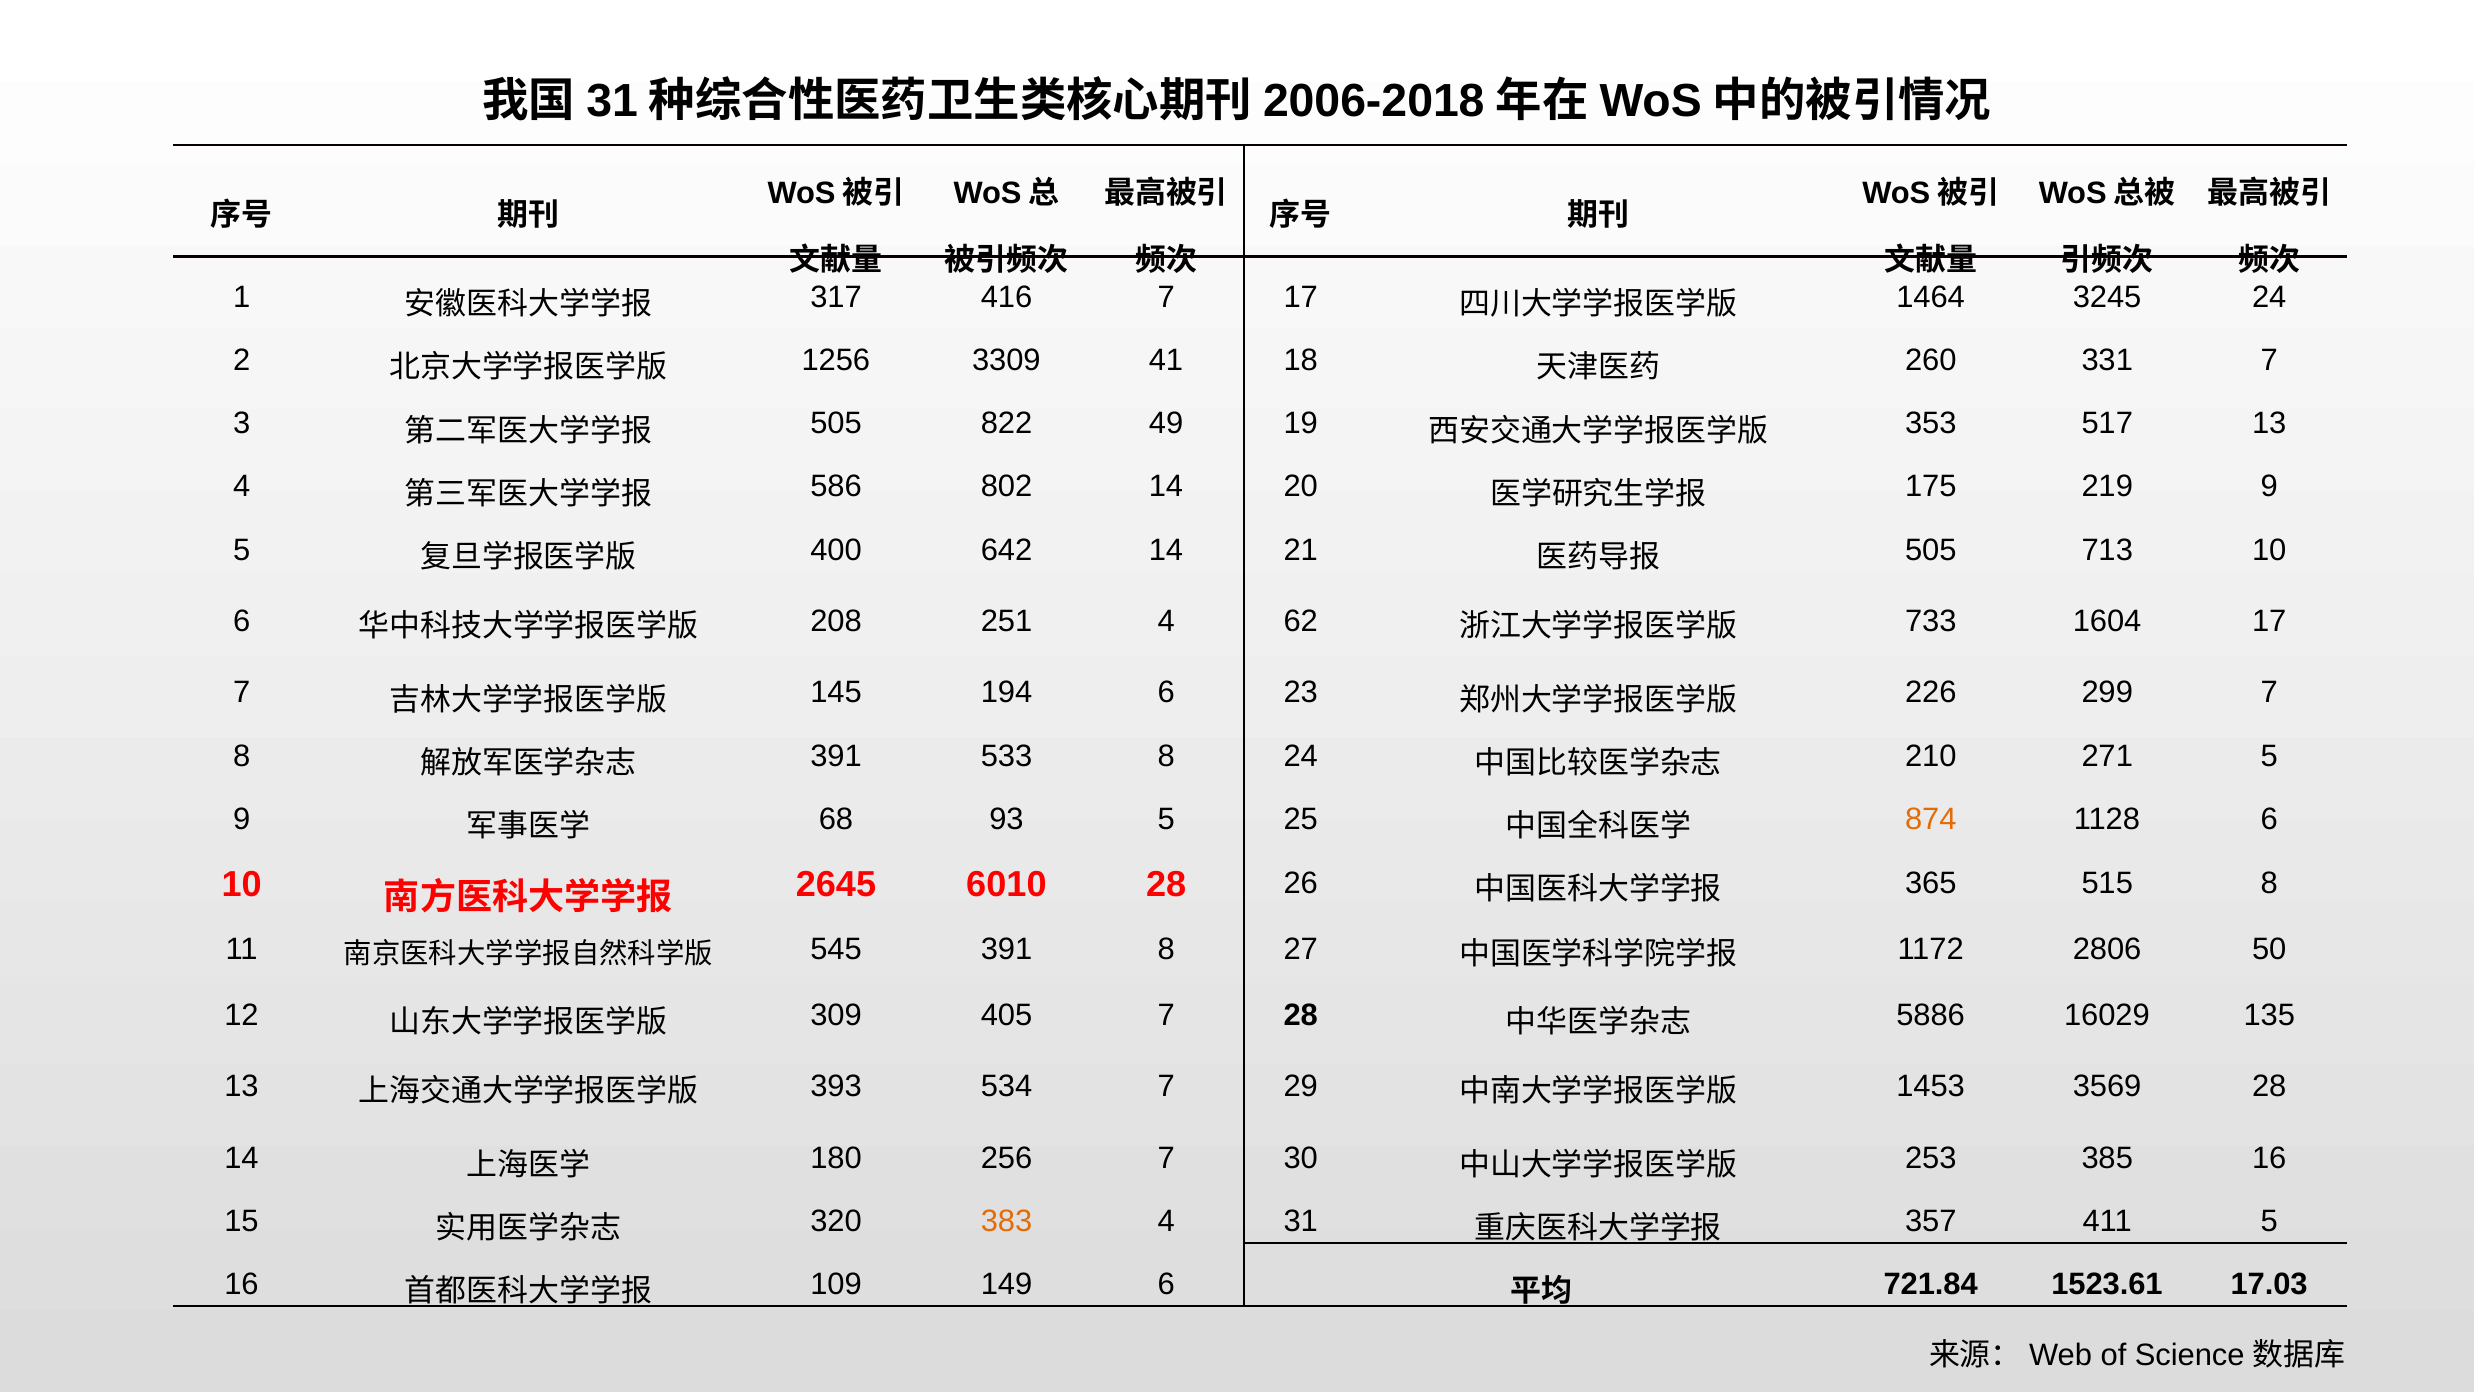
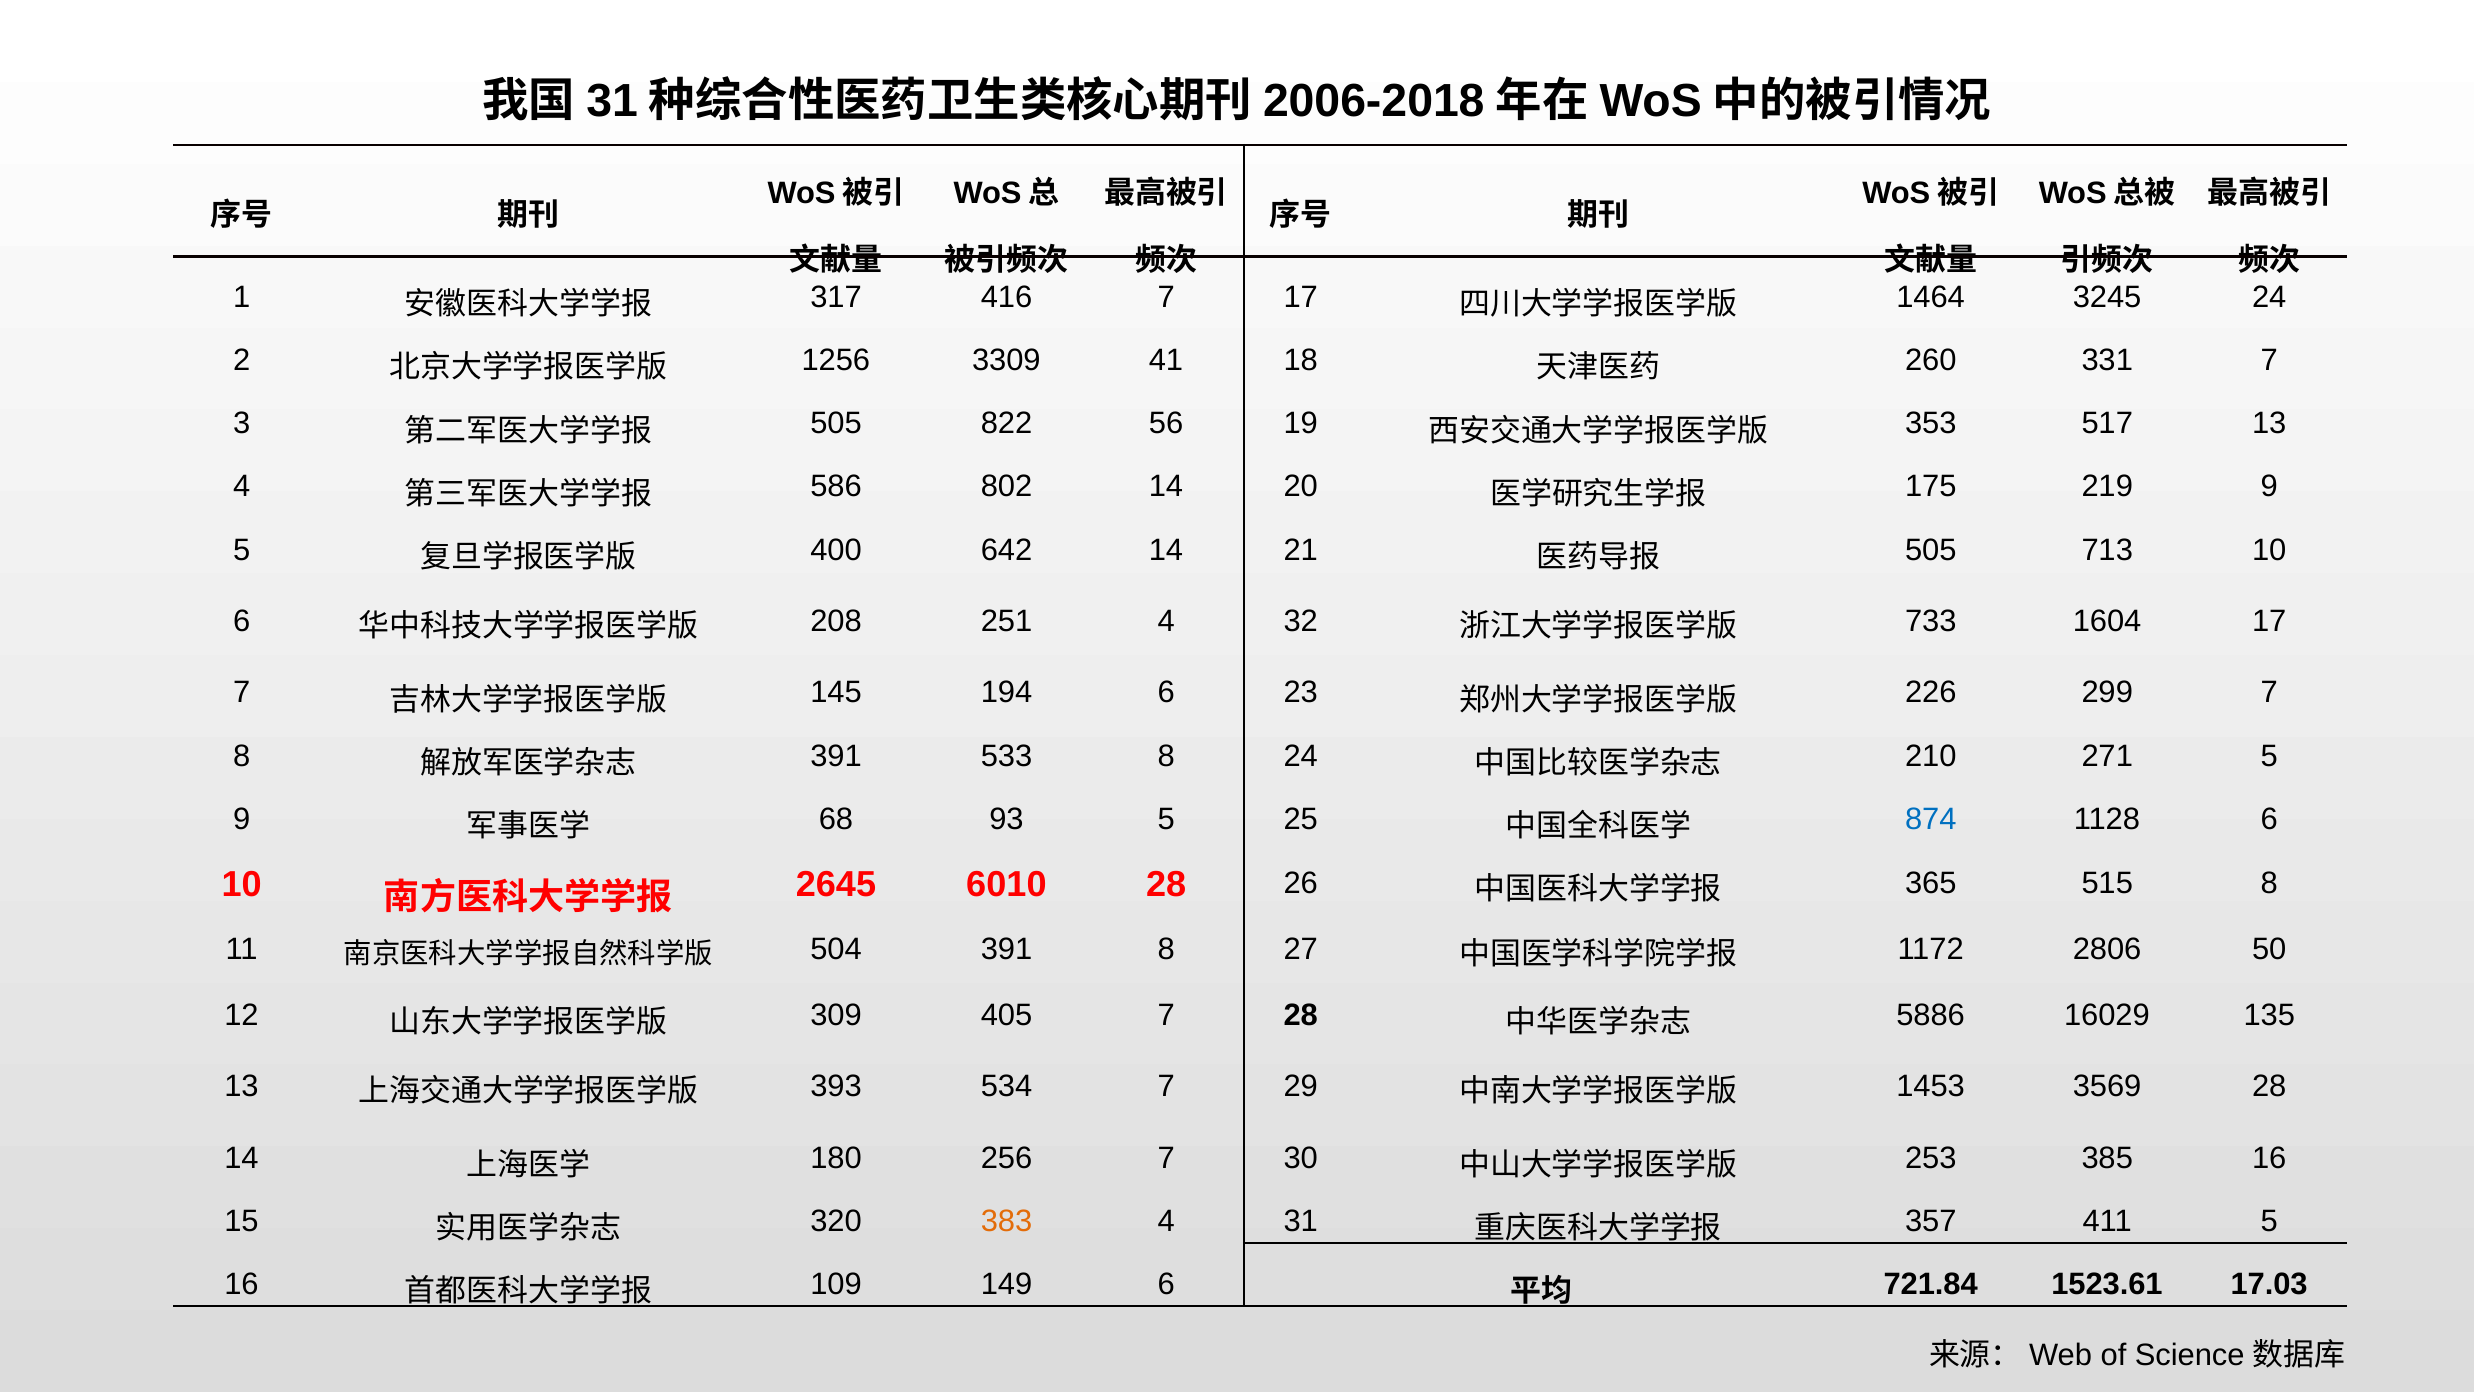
49: 49 -> 56 (1166, 424)
62: 62 -> 32 (1301, 621)
874 colour: orange -> blue (1931, 819)
545: 545 -> 504 (836, 949)
